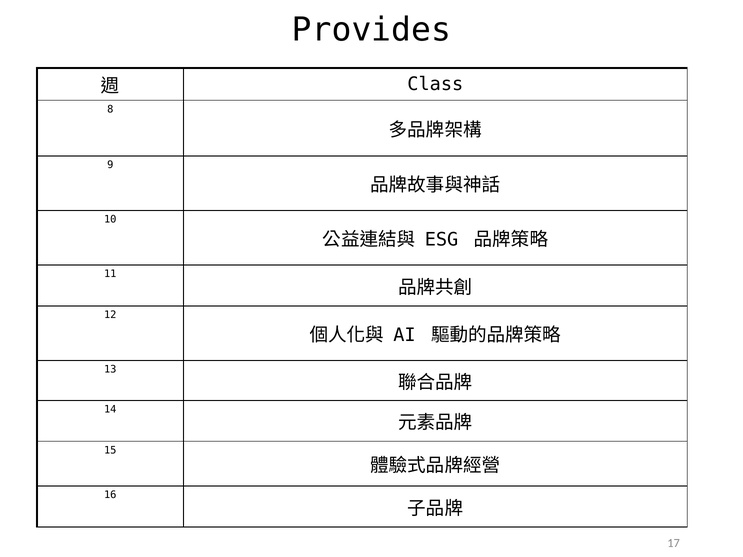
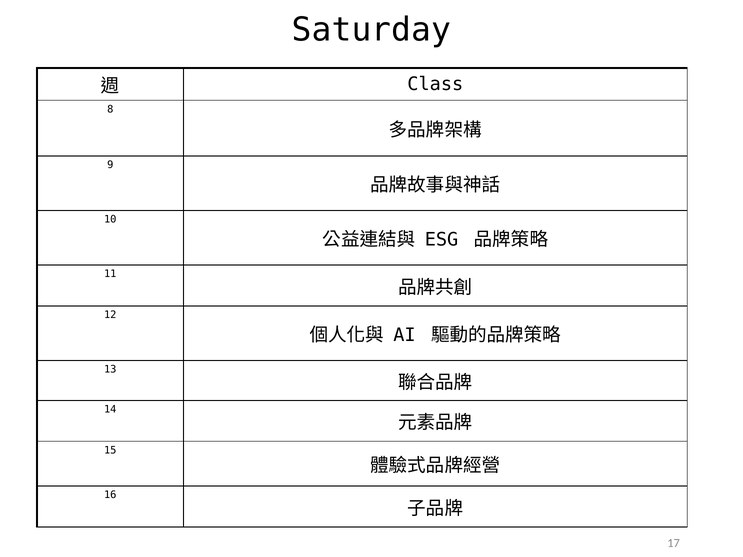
Provides: Provides -> Saturday (371, 30)
